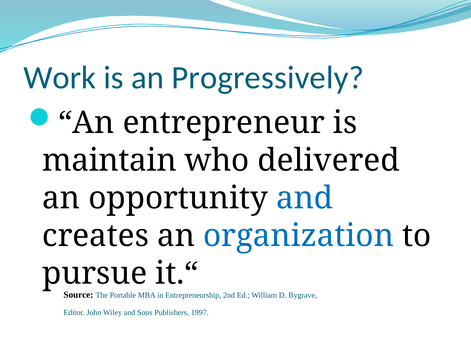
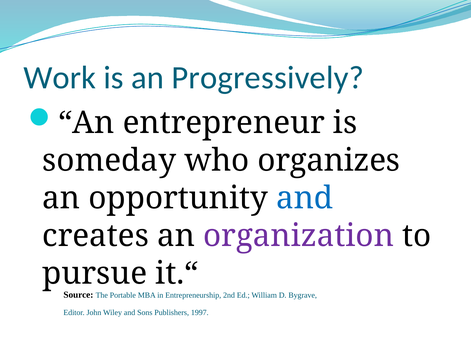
maintain: maintain -> someday (109, 161)
delivered: delivered -> organizes (329, 161)
organization colour: blue -> purple (299, 236)
